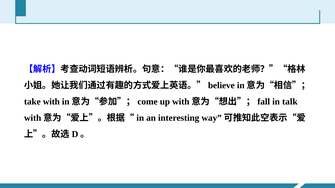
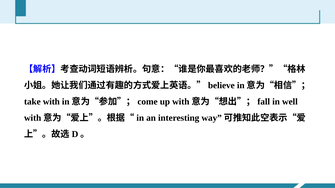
talk: talk -> well (290, 102)
